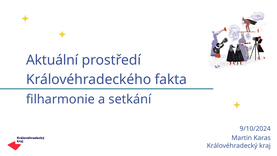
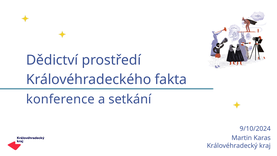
Aktuální: Aktuální -> Dědictví (52, 60)
filharmonie: filharmonie -> konference (60, 99)
